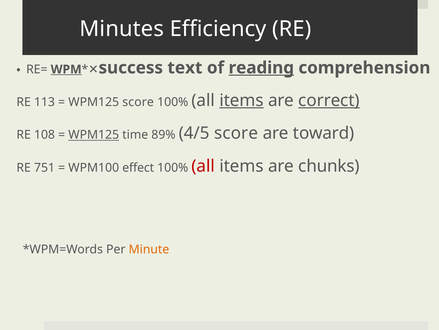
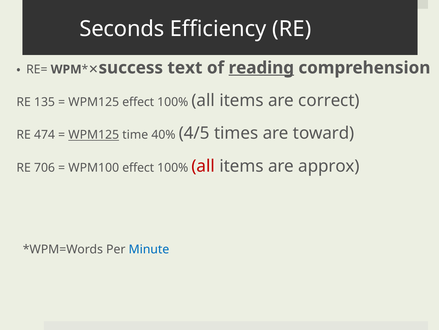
Minutes: Minutes -> Seconds (122, 29)
WPM underline: present -> none (66, 69)
113: 113 -> 135 (44, 102)
WPM125 score: score -> effect (138, 102)
items underline: present -> none (241, 100)
correct underline: present -> none (329, 100)
108: 108 -> 474 (44, 135)
89%: 89% -> 40% (163, 135)
4/5 score: score -> times (236, 133)
751: 751 -> 706 (44, 167)
chunks: chunks -> approx (329, 166)
Minute colour: orange -> blue (149, 249)
